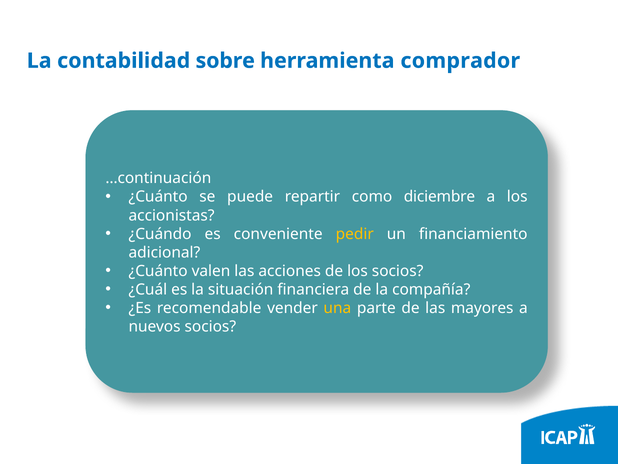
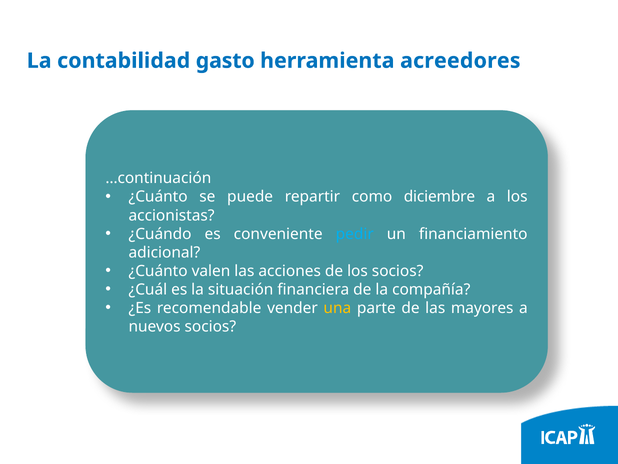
sobre: sobre -> gasto (225, 61)
comprador: comprador -> acreedores (460, 61)
pedir colour: yellow -> light blue (355, 234)
